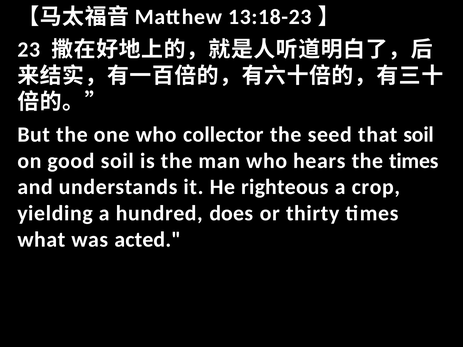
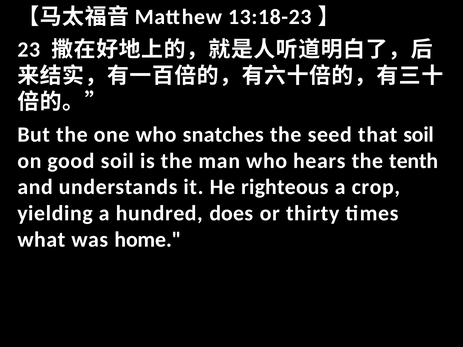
collector: collector -> snatches (223, 135)
the times: times -> tenth (414, 161)
acted: acted -> home (148, 240)
